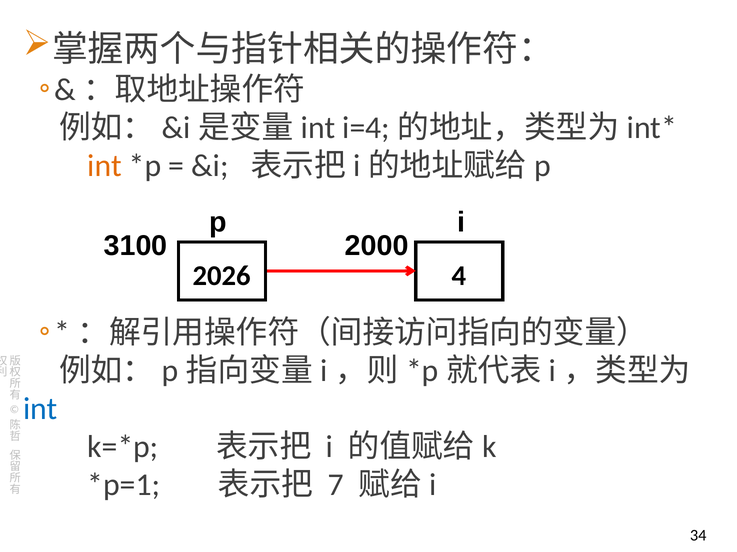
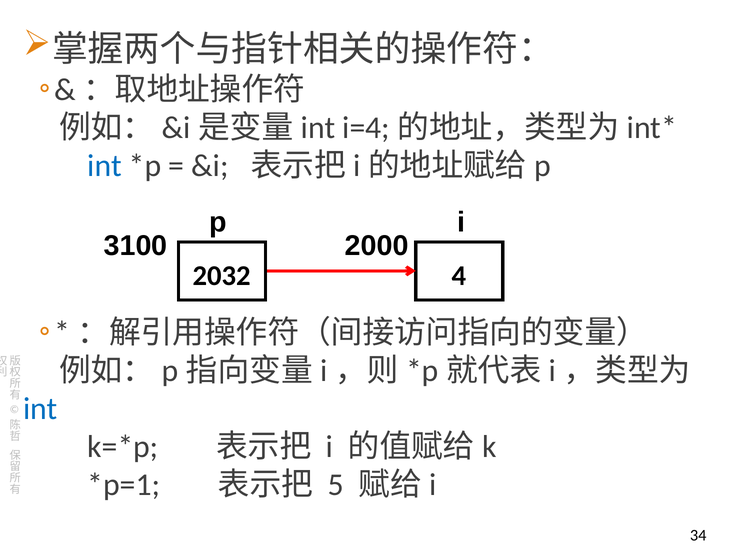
int colour: orange -> blue (105, 166)
2026: 2026 -> 2032 (222, 276)
7: 7 -> 5 (336, 485)
